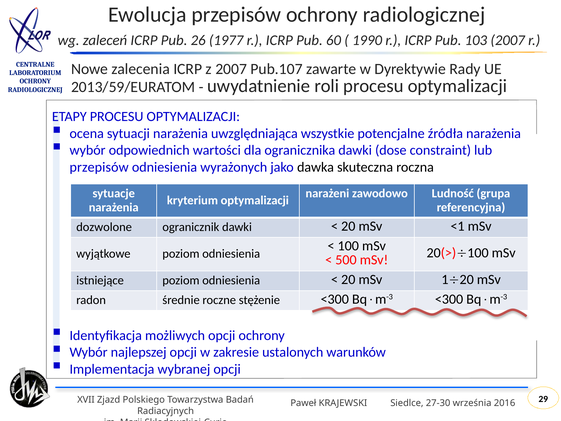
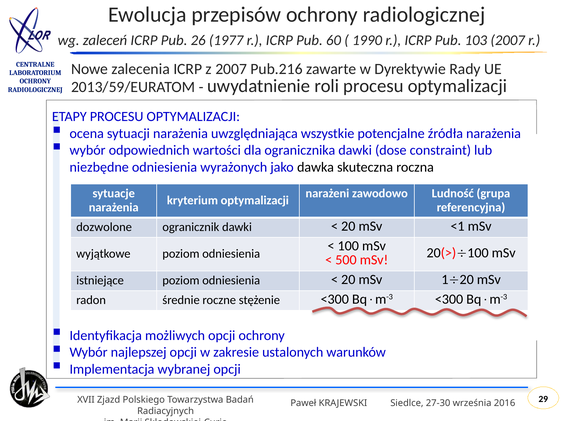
Pub.107: Pub.107 -> Pub.216 (277, 69)
przepisów: przepisów -> niezbędne (99, 167)
